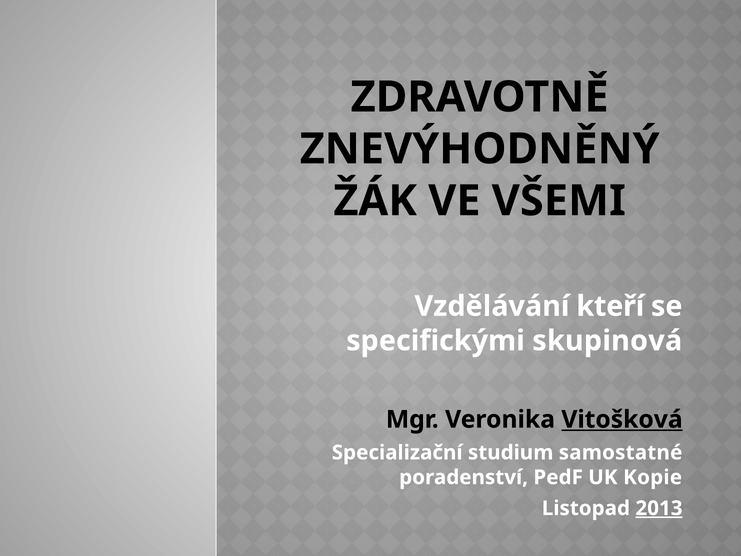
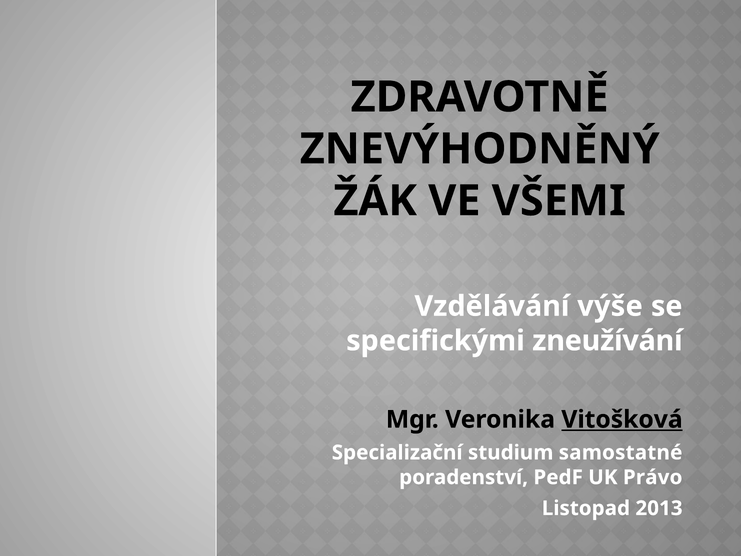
kteří: kteří -> výše (610, 306)
skupinová: skupinová -> zneužívání (607, 341)
Kopie: Kopie -> Právo (653, 477)
2013 underline: present -> none (659, 508)
